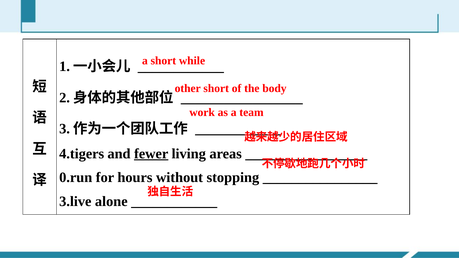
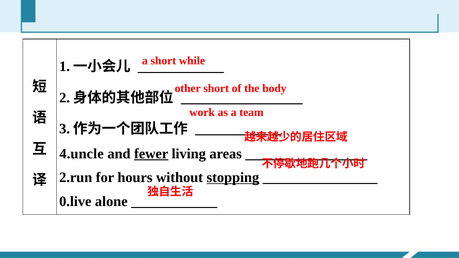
4.tigers: 4.tigers -> 4.uncle (82, 154)
0.run: 0.run -> 2.run (76, 178)
stopping underline: none -> present (233, 178)
3.live: 3.live -> 0.live (75, 201)
